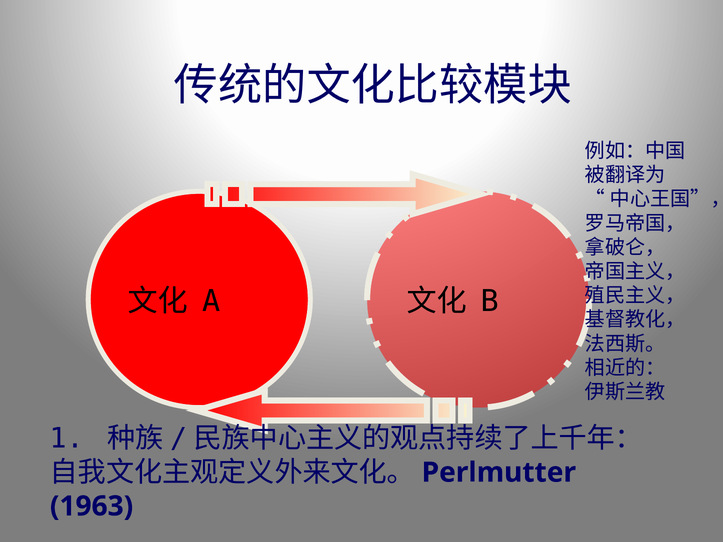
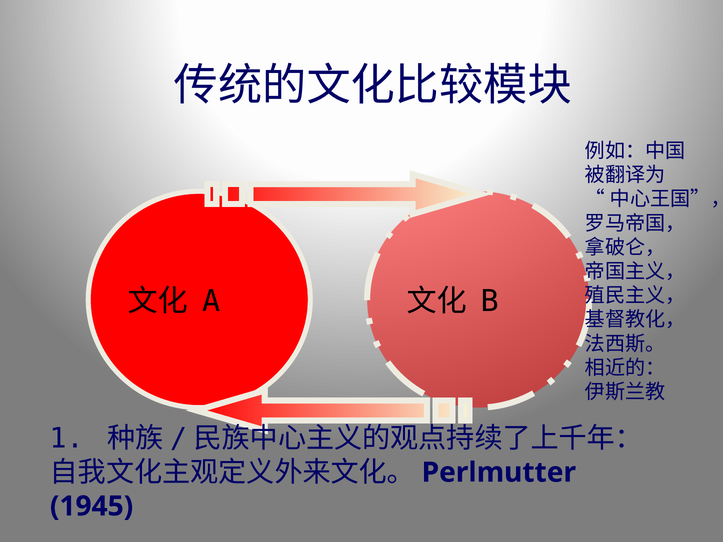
1963: 1963 -> 1945 (92, 506)
